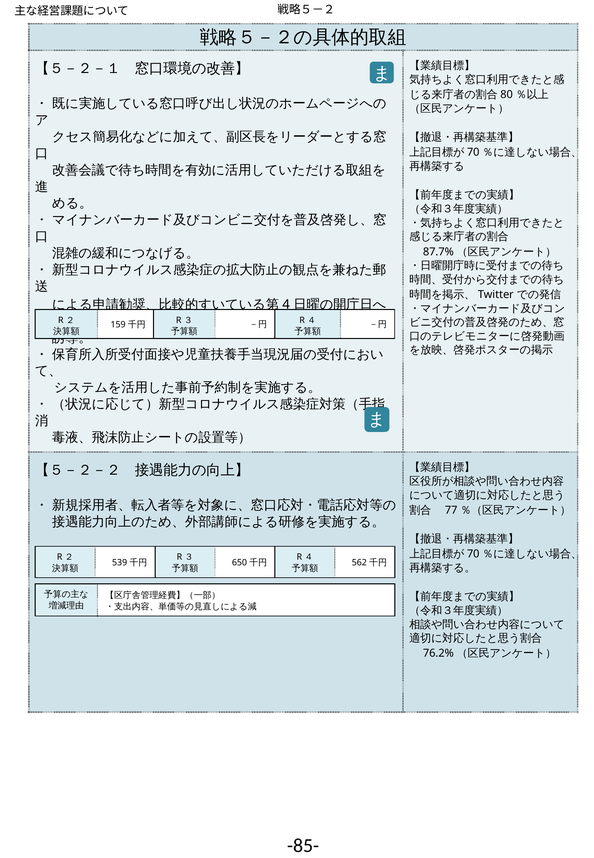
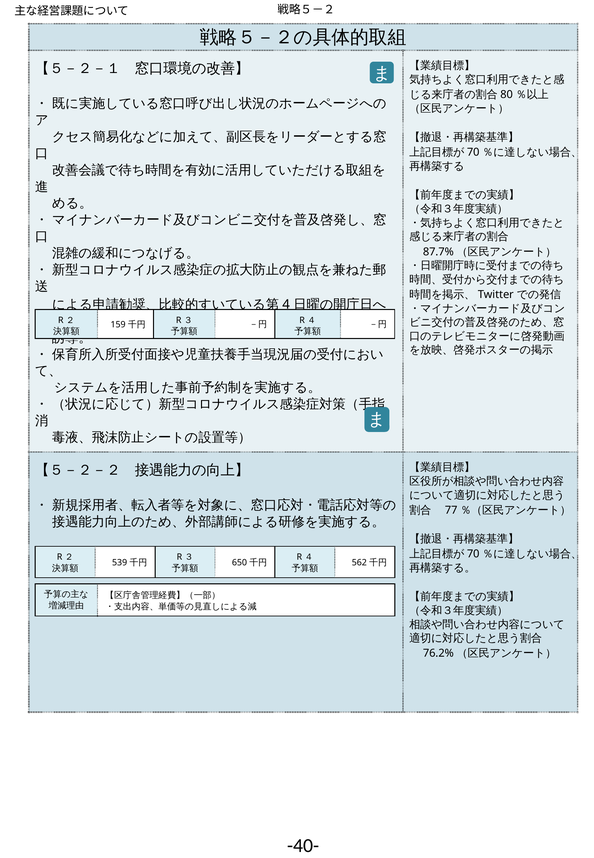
-85-: -85- -> -40- (303, 846)
